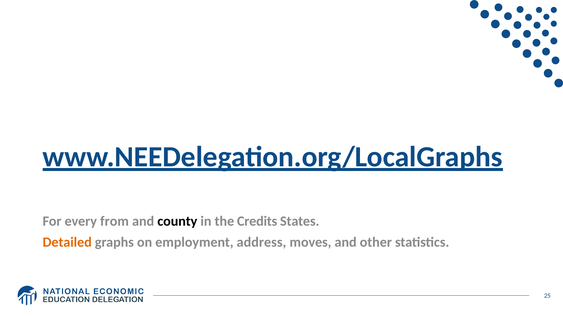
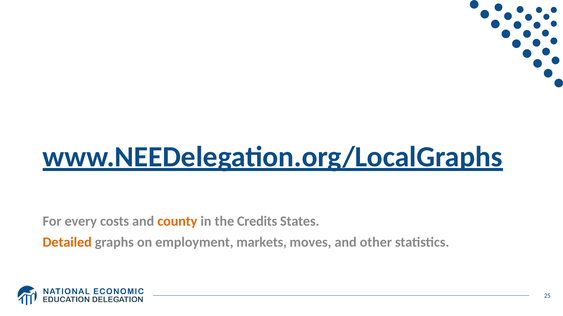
from: from -> costs (115, 222)
county colour: black -> orange (177, 222)
address: address -> markets (262, 243)
